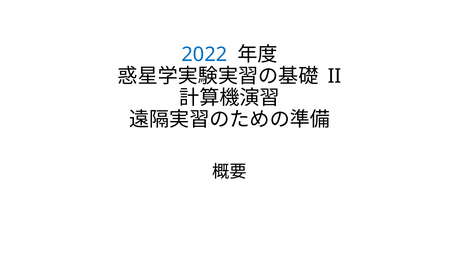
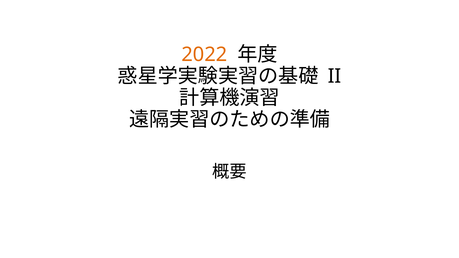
2022 colour: blue -> orange (204, 55)
